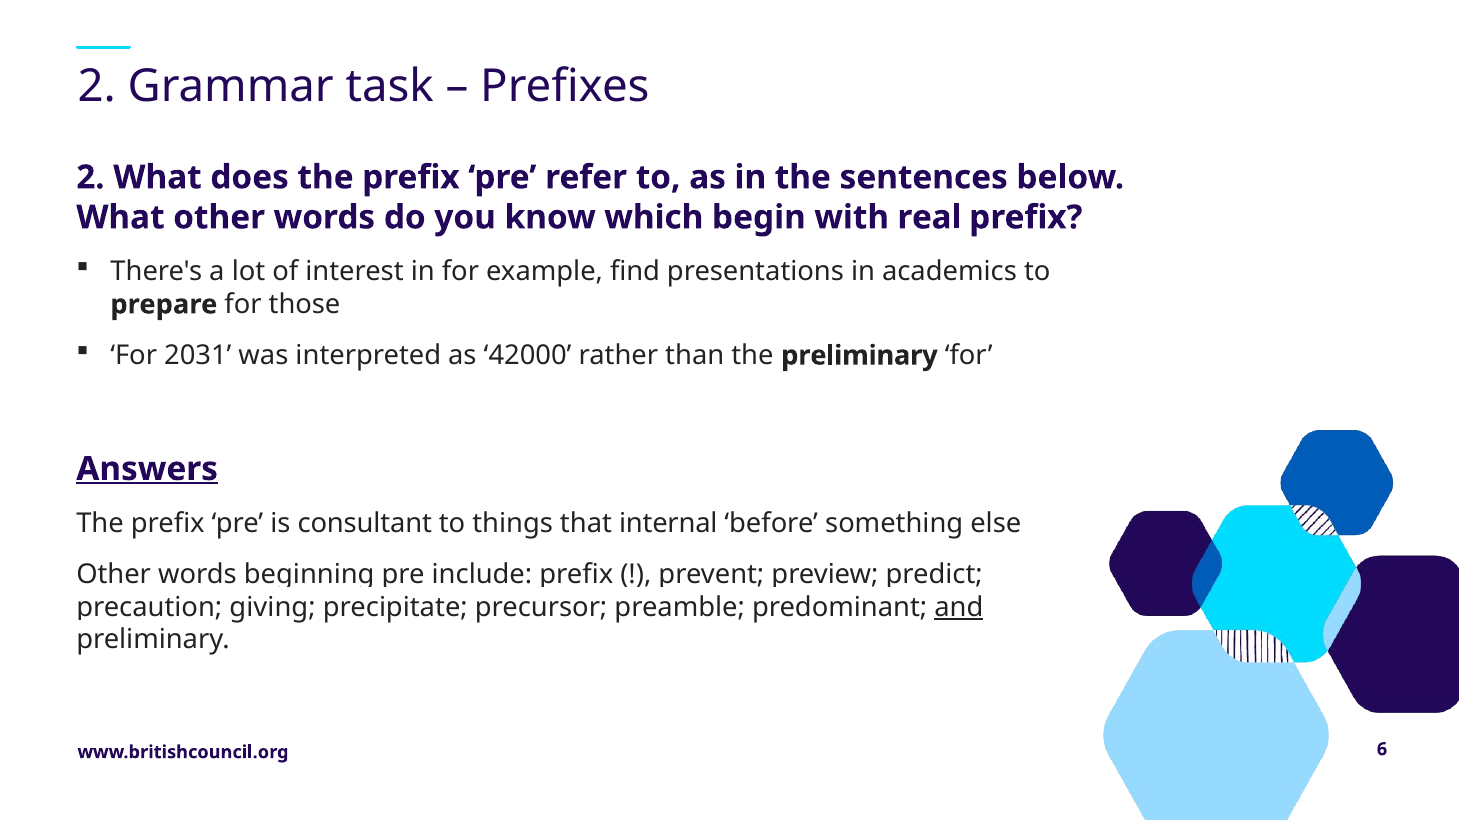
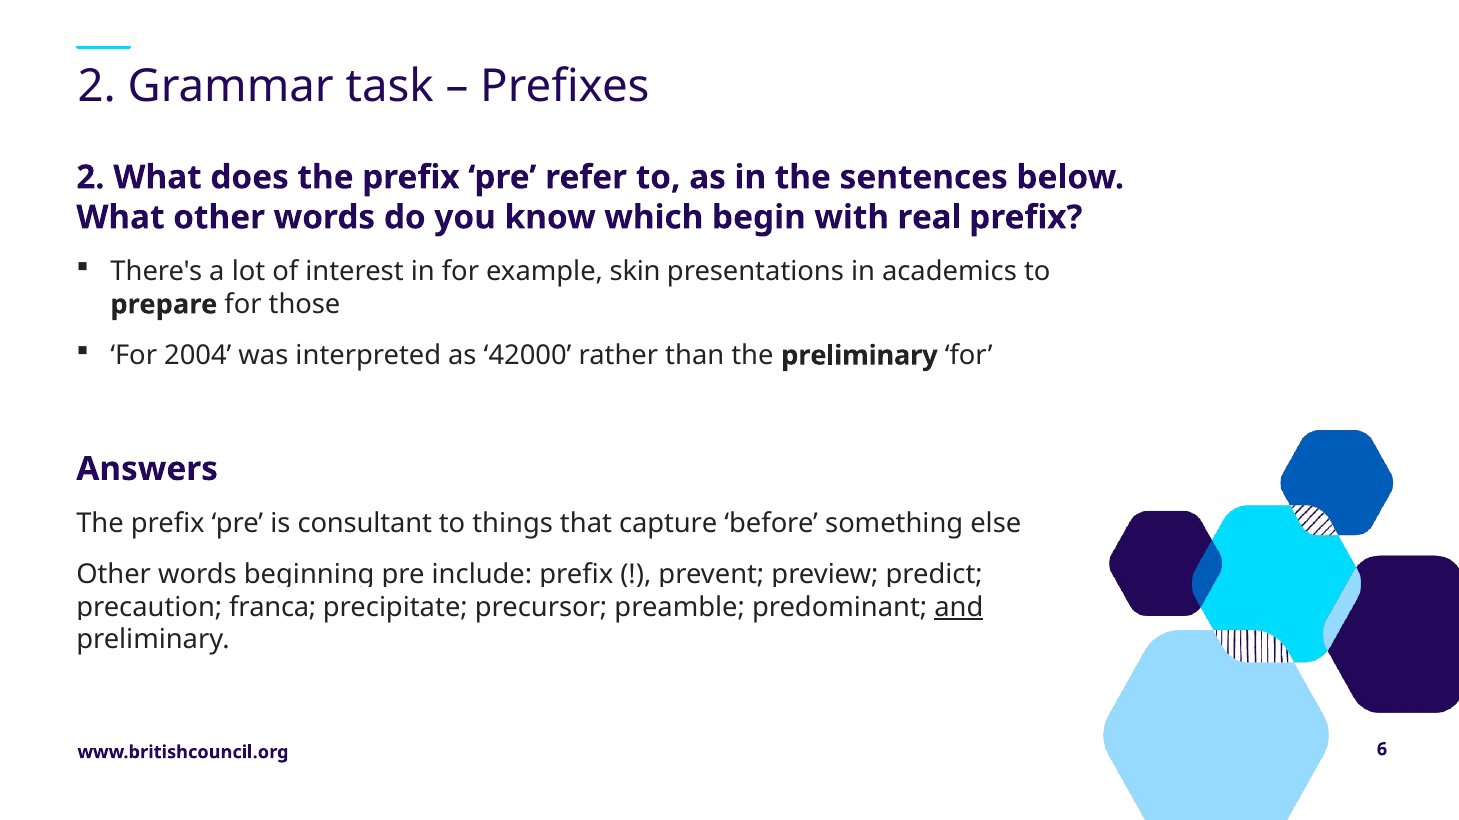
find: find -> skin (635, 272)
2031: 2031 -> 2004 (198, 356)
Answers underline: present -> none (147, 469)
internal: internal -> capture (668, 524)
giving: giving -> franca (273, 608)
